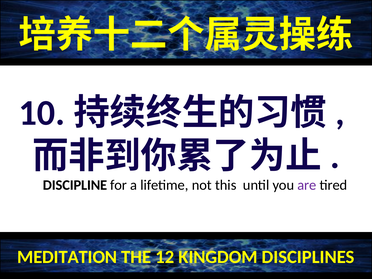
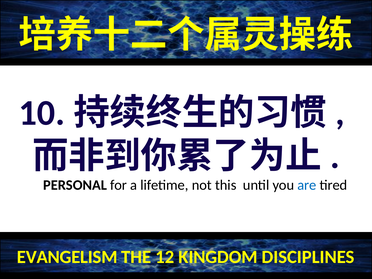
DISCIPLINE: DISCIPLINE -> PERSONAL (75, 185)
are colour: purple -> blue (307, 185)
MEDITATION: MEDITATION -> EVANGELISM (67, 257)
